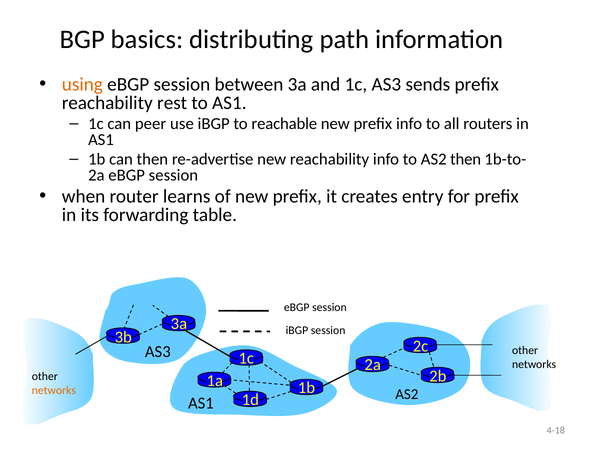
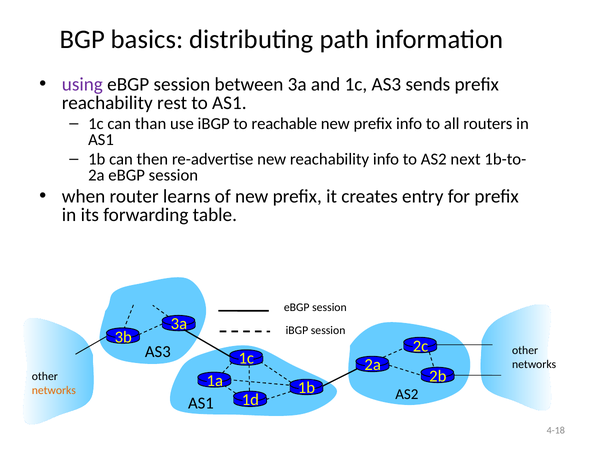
using colour: orange -> purple (82, 84)
peer: peer -> than (151, 124)
AS2 then: then -> next (466, 159)
